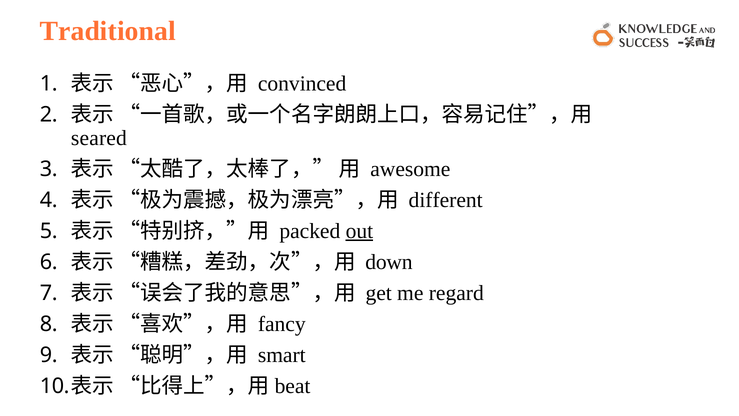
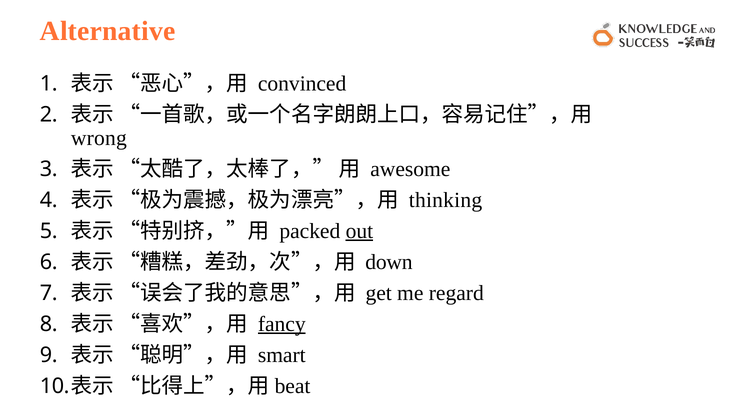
Traditional: Traditional -> Alternative (108, 31)
seared: seared -> wrong (99, 138)
different: different -> thinking (446, 200)
fancy underline: none -> present (282, 324)
